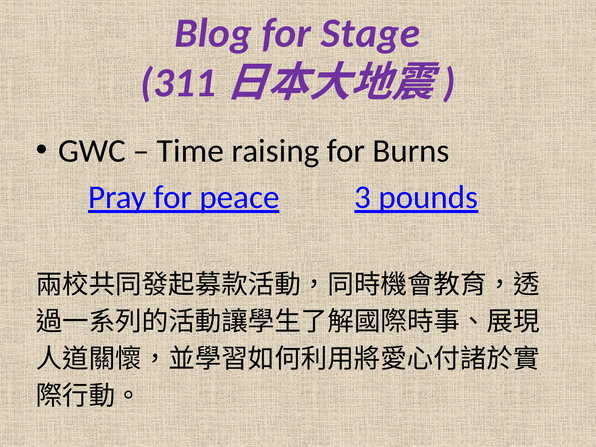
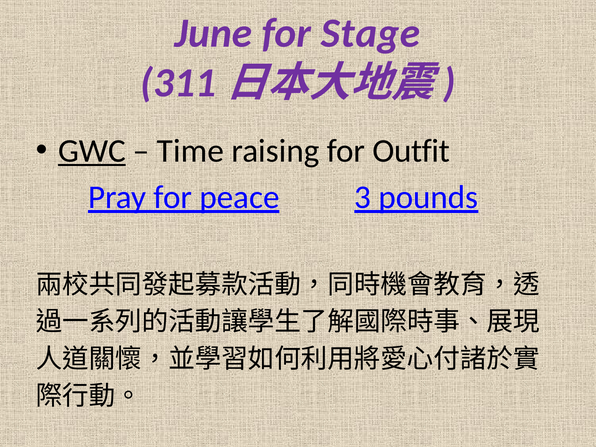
Blog: Blog -> June (213, 33)
GWC underline: none -> present (92, 151)
Burns: Burns -> Outfit (411, 151)
